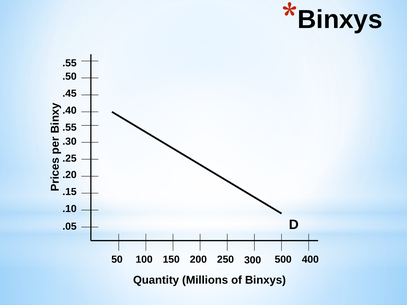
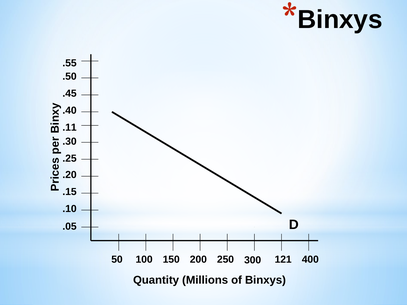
.55: .55 -> .11 (70, 128)
500: 500 -> 121 (283, 260)
